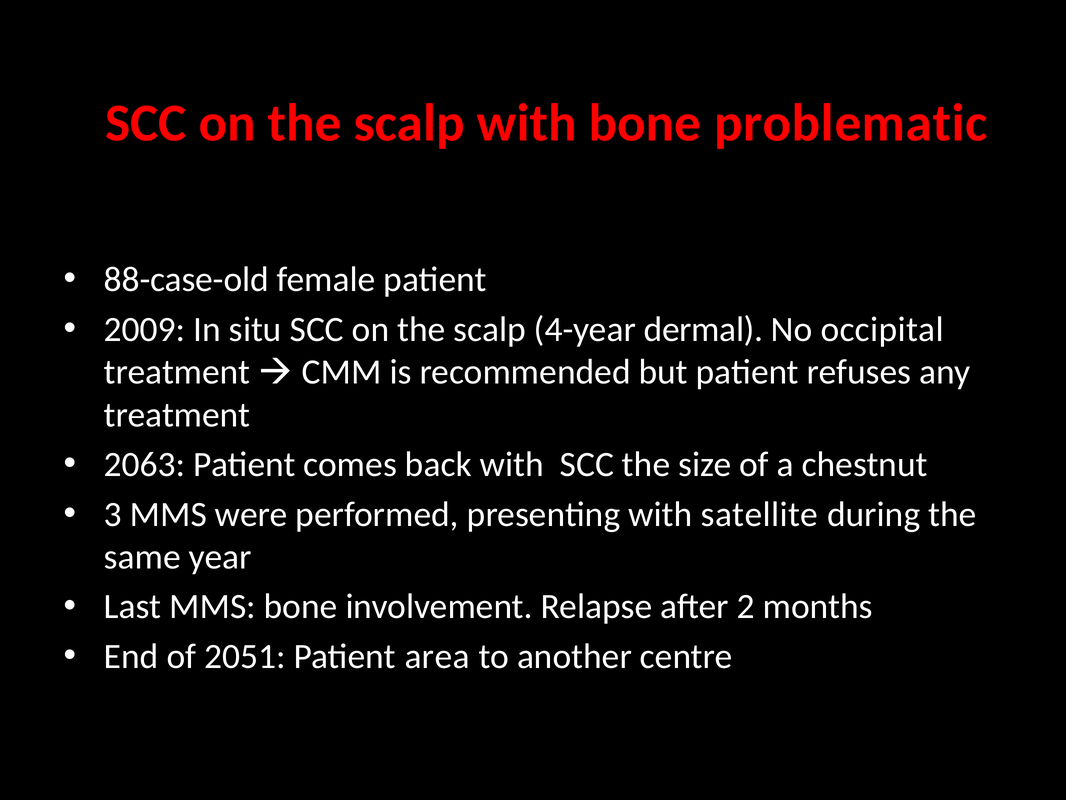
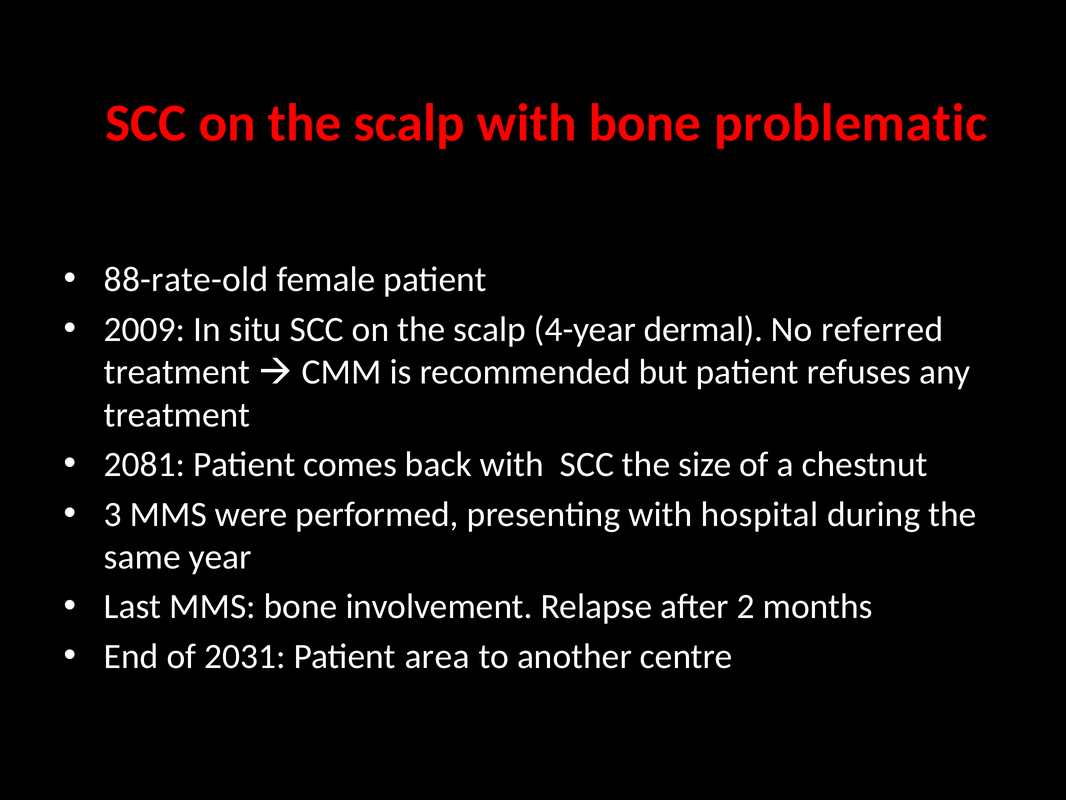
88-case-old: 88-case-old -> 88-rate-old (186, 280)
occipital: occipital -> referred (882, 329)
2063: 2063 -> 2081 (145, 464)
satellite: satellite -> hospital (759, 514)
2051: 2051 -> 2031 (245, 656)
